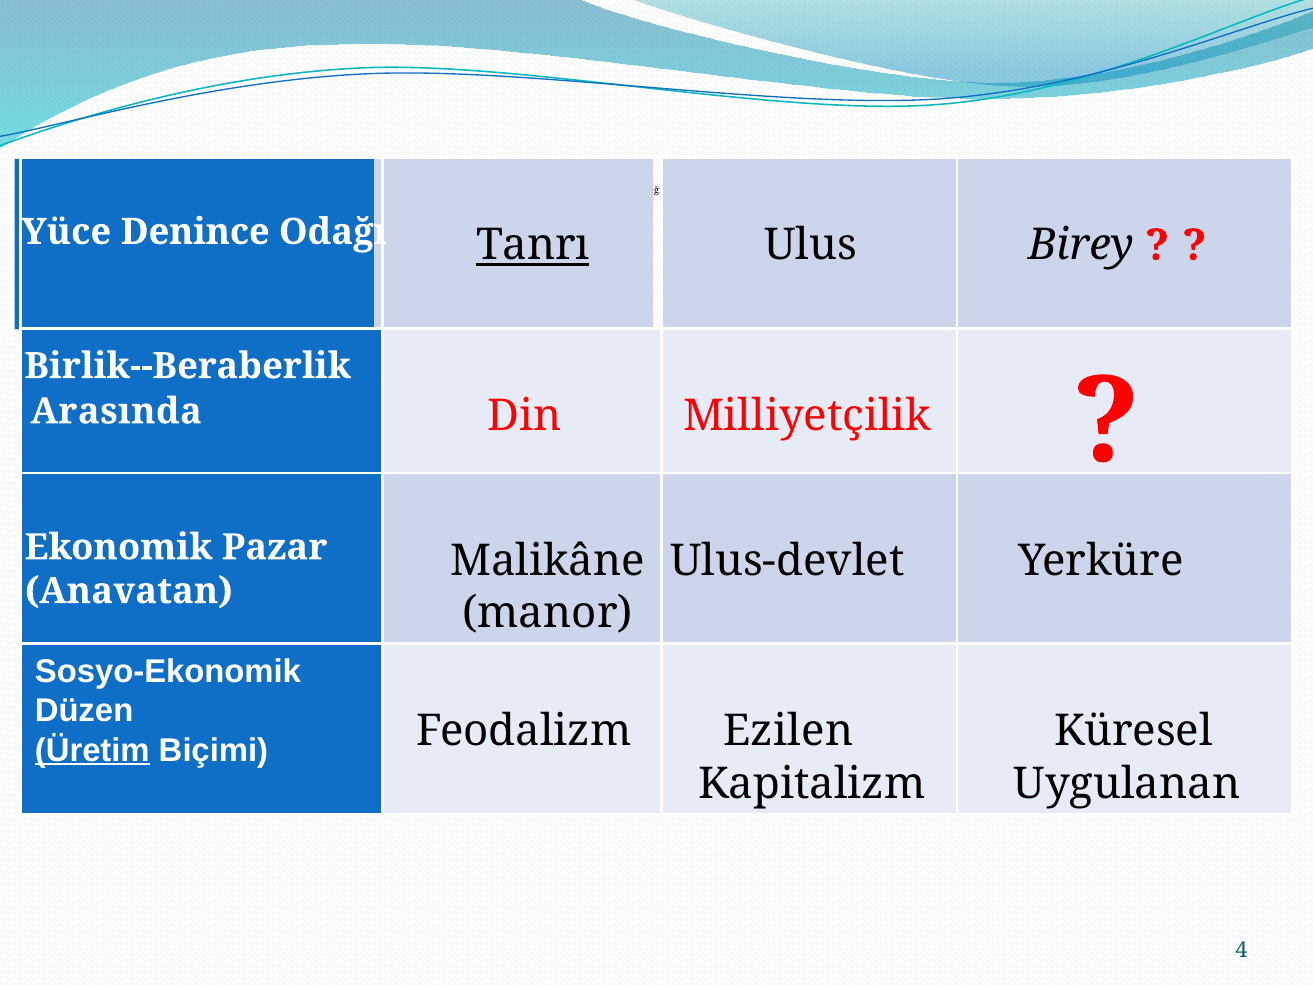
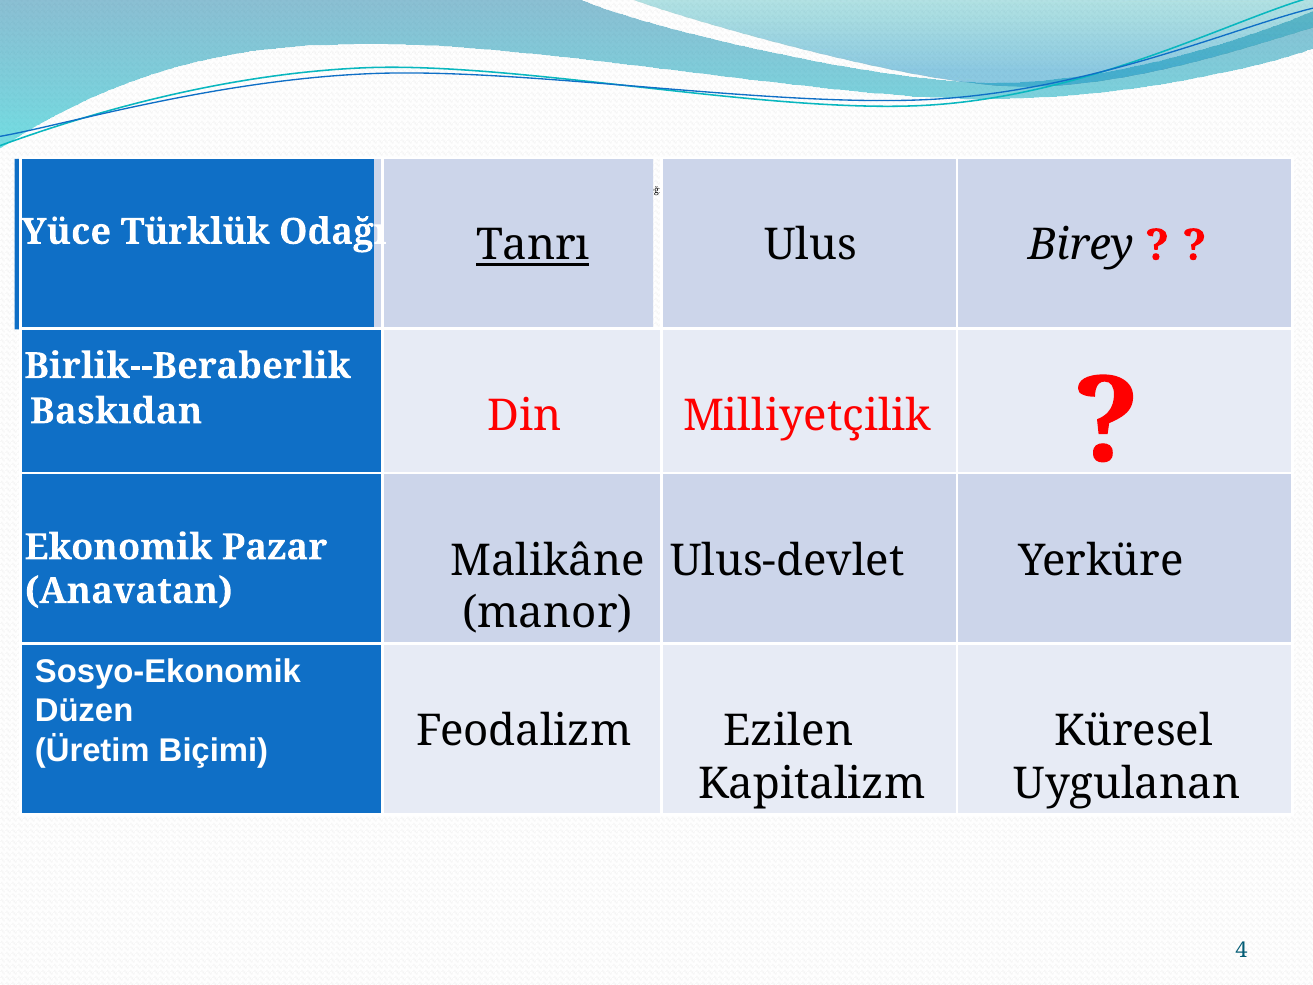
Denince: Denince -> Türklük (195, 232)
Arasında: Arasında -> Baskıdan (116, 411)
Üretim underline: present -> none (92, 750)
